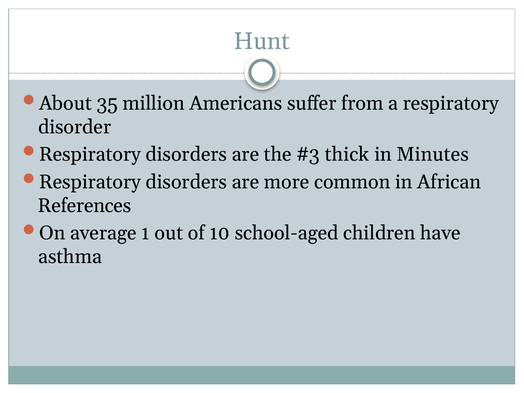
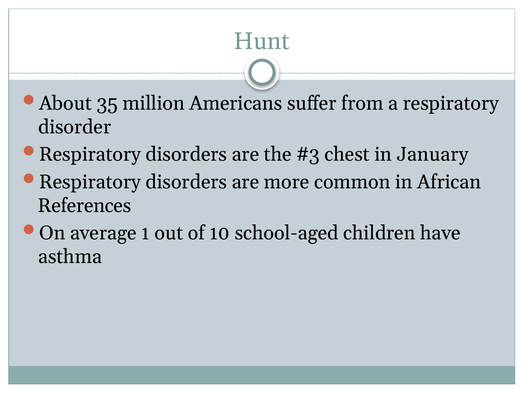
thick: thick -> chest (347, 154)
Minutes: Minutes -> January (433, 154)
